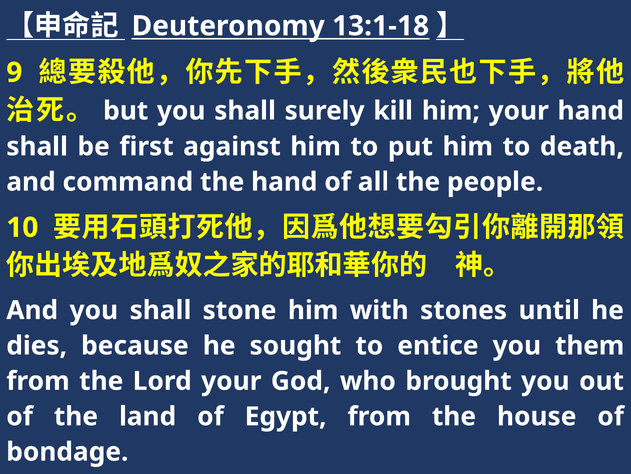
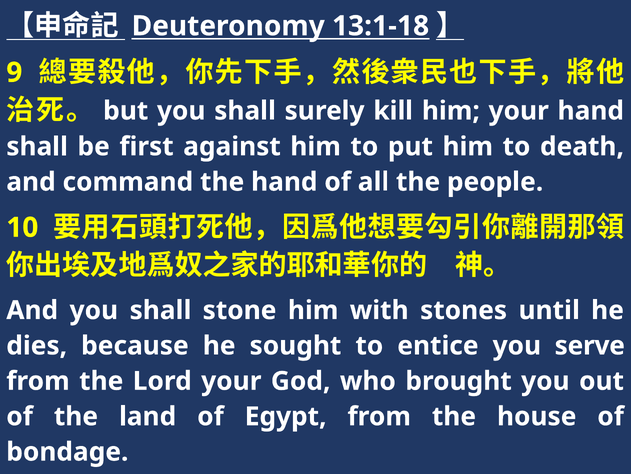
them: them -> serve (590, 345)
